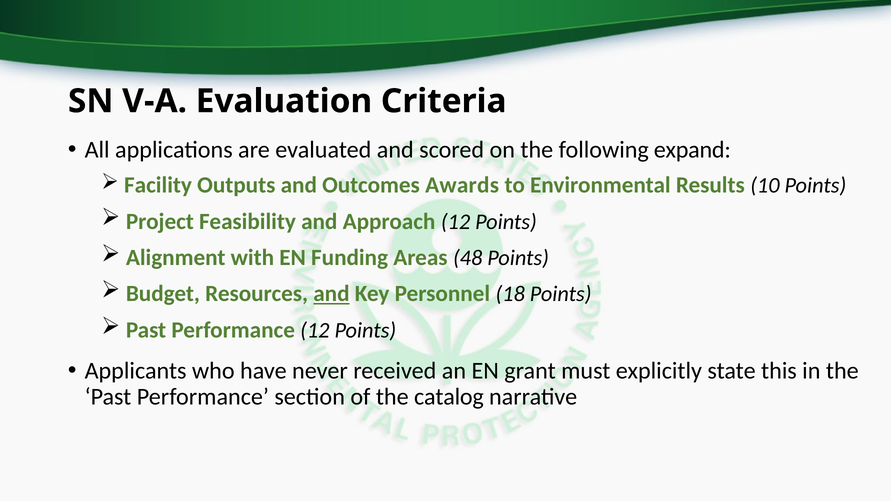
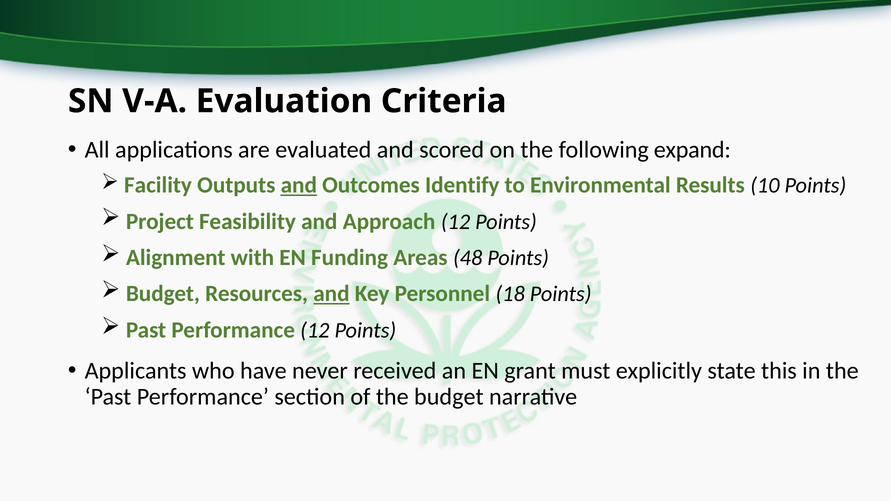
and underline: none -> present (299, 185)
Awards: Awards -> Identify (462, 185)
the catalog: catalog -> budget (449, 397)
